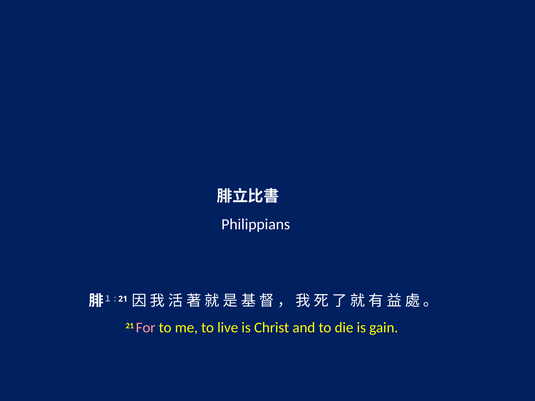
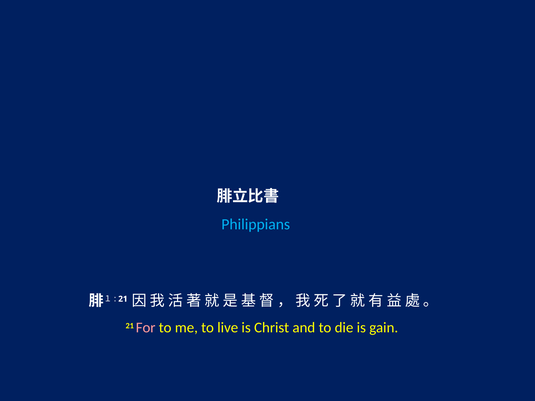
Philippians colour: white -> light blue (256, 224)
